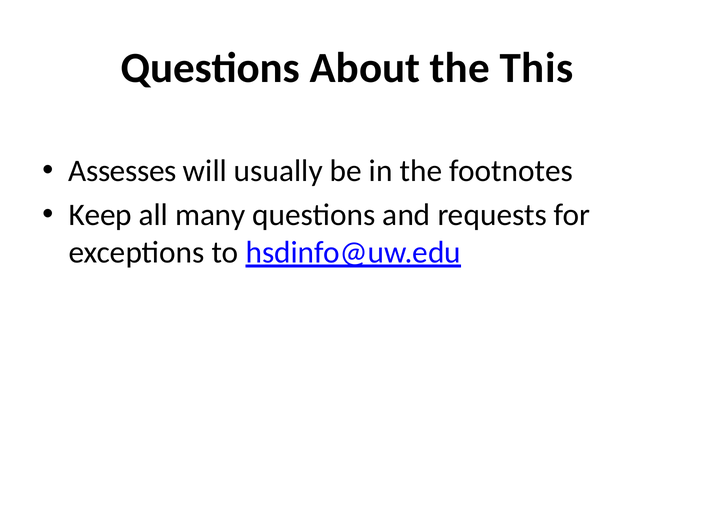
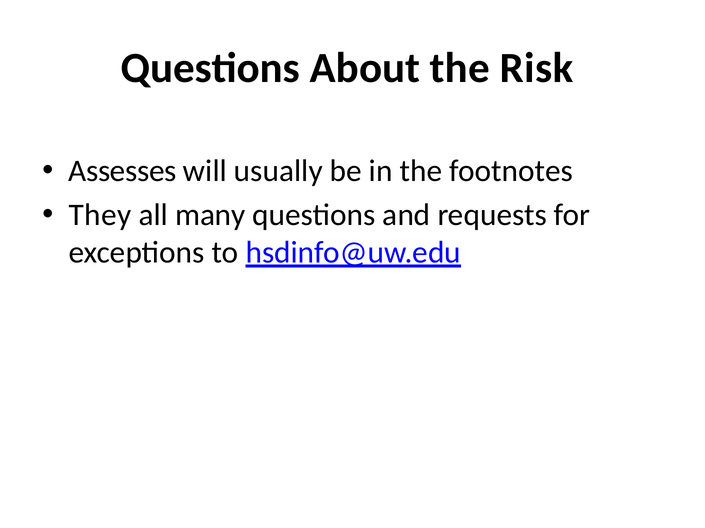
This: This -> Risk (536, 68)
Keep: Keep -> They (100, 215)
